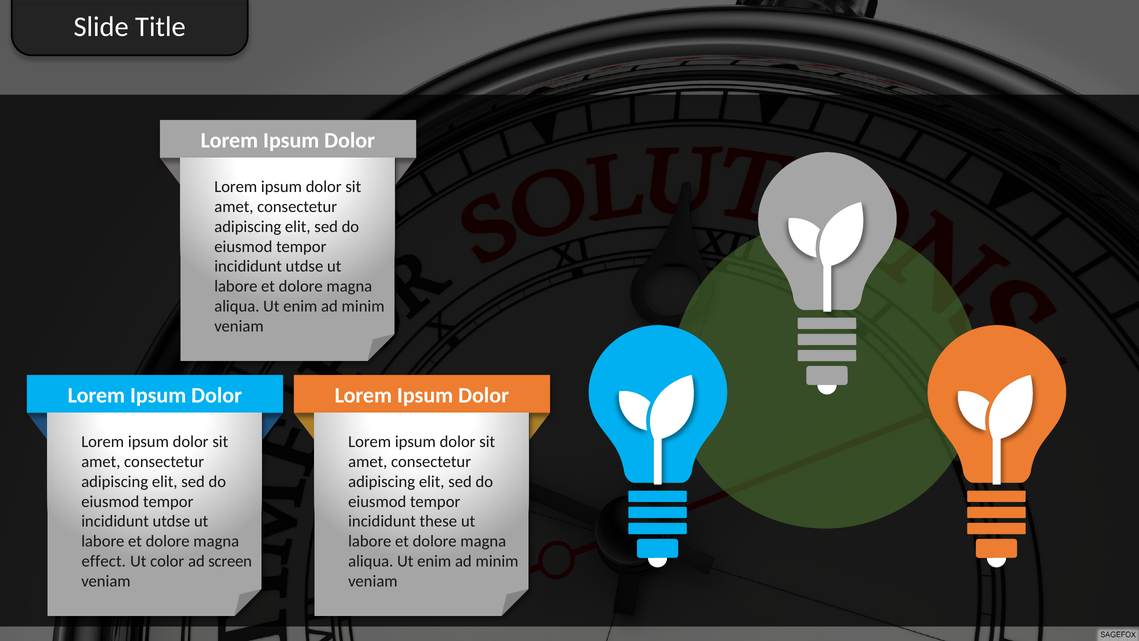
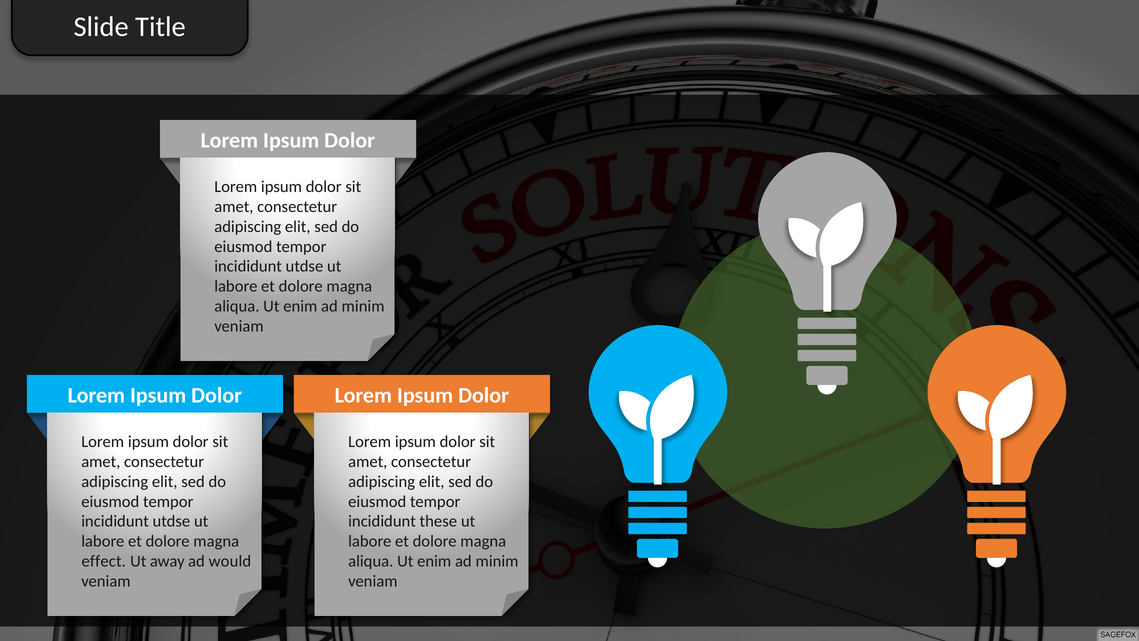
color: color -> away (167, 561)
screen: screen -> would (230, 561)
